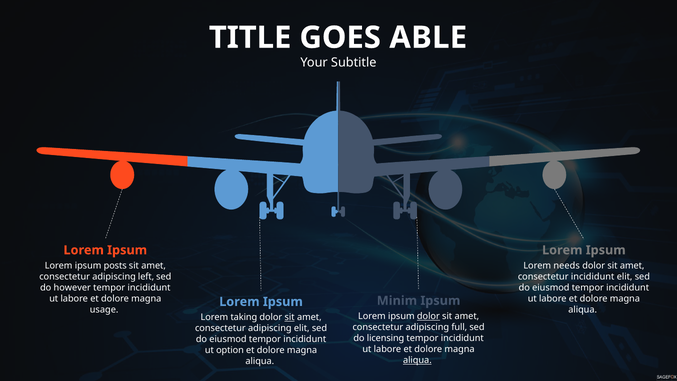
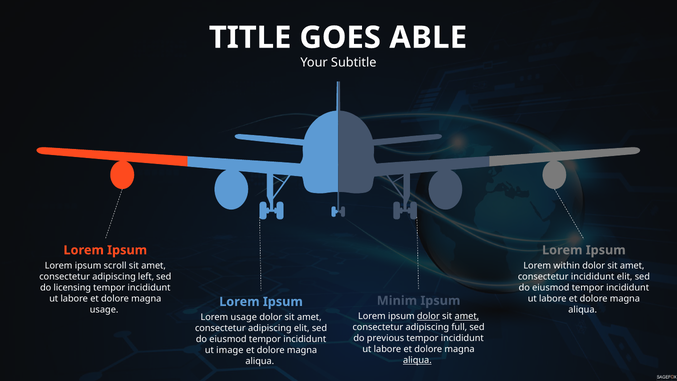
posts: posts -> scroll (115, 265)
needs: needs -> within (567, 265)
however: however -> licensing (72, 287)
amet underline: none -> present (467, 316)
Lorem taking: taking -> usage (244, 317)
sit underline: present -> none (290, 317)
licensing: licensing -> previous (386, 338)
option: option -> image (230, 350)
